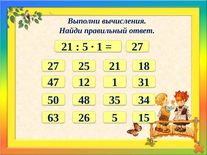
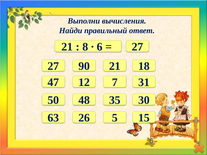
5: 5 -> 8 (85, 47)
1: 1 -> 6 (100, 47)
25: 25 -> 90 (84, 66)
12 1: 1 -> 7 (115, 82)
34: 34 -> 30 (144, 100)
